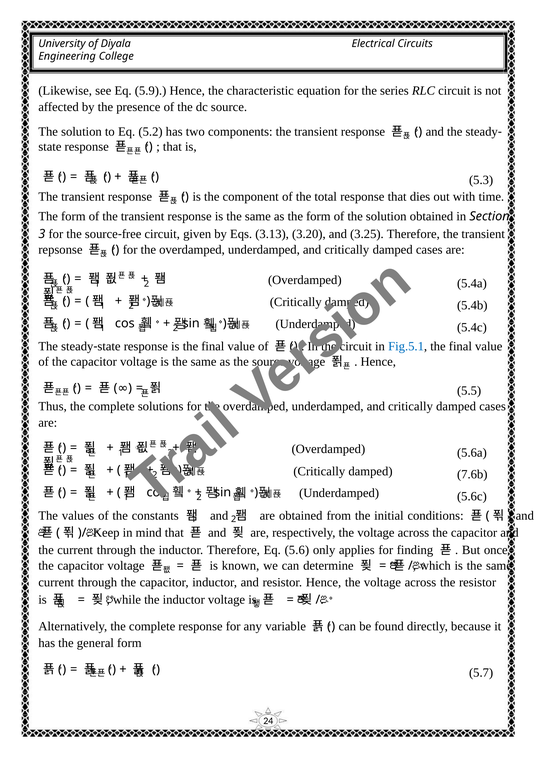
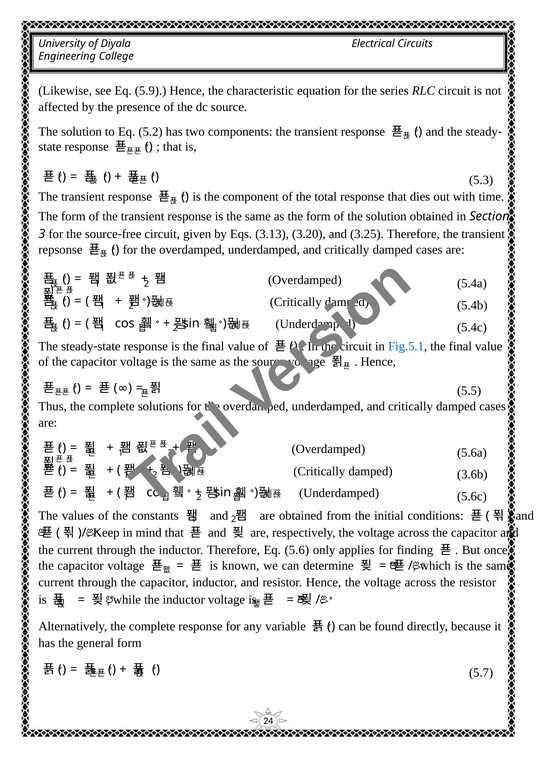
7.6b: 7.6b -> 3.6b (472, 474)
